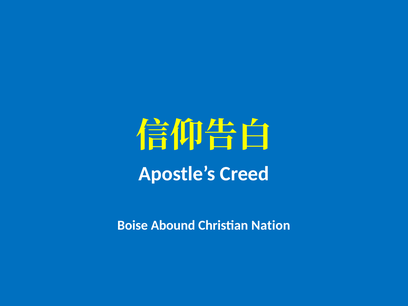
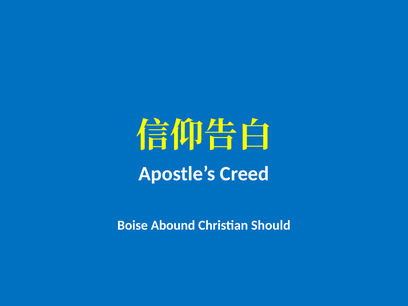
Nation: Nation -> Should (271, 225)
